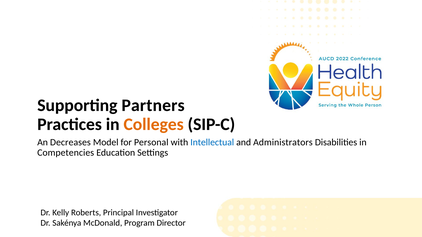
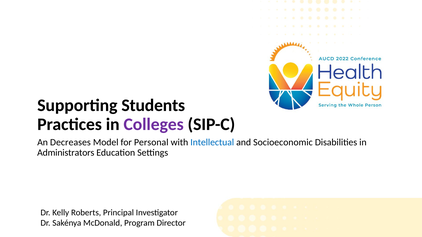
Partners: Partners -> Students (153, 106)
Colleges colour: orange -> purple (154, 125)
Administrators: Administrators -> Socioeconomic (283, 143)
Competencies: Competencies -> Administrators (66, 153)
